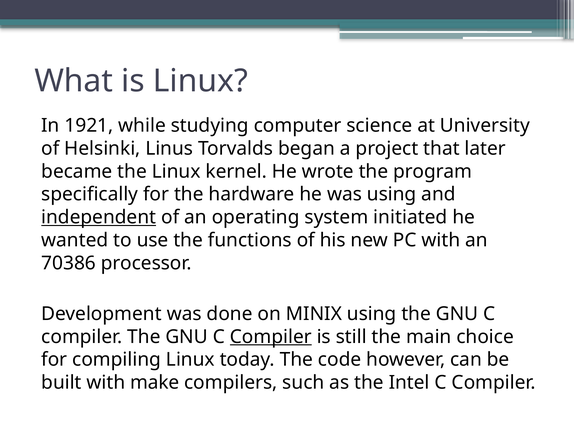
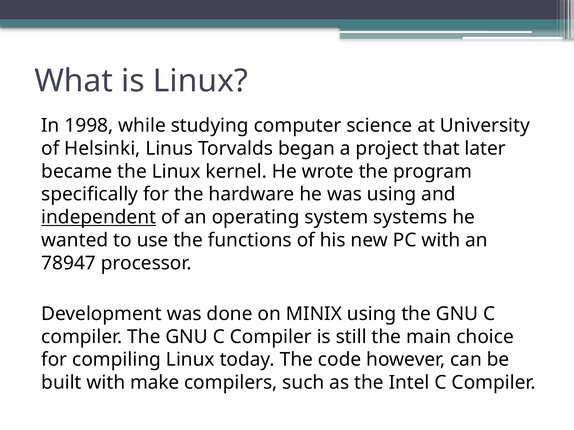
1921: 1921 -> 1998 (89, 126)
initiated: initiated -> systems (410, 217)
70386: 70386 -> 78947 (69, 263)
Compiler underline: present -> none (271, 337)
